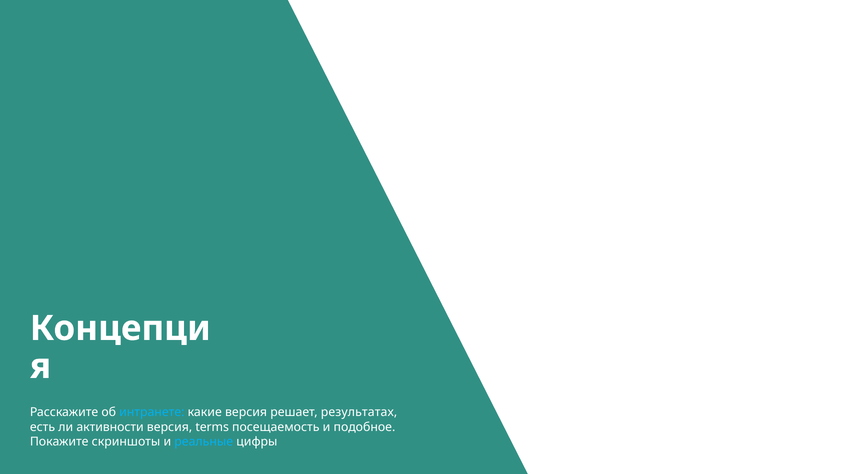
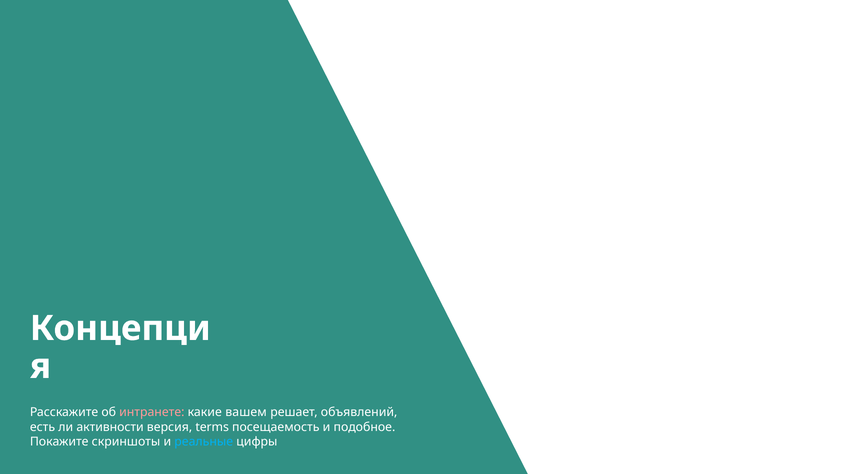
интранете colour: light blue -> pink (152, 413)
какие версия: версия -> вашем (246, 413)
результатах: результатах -> объявлений (359, 413)
